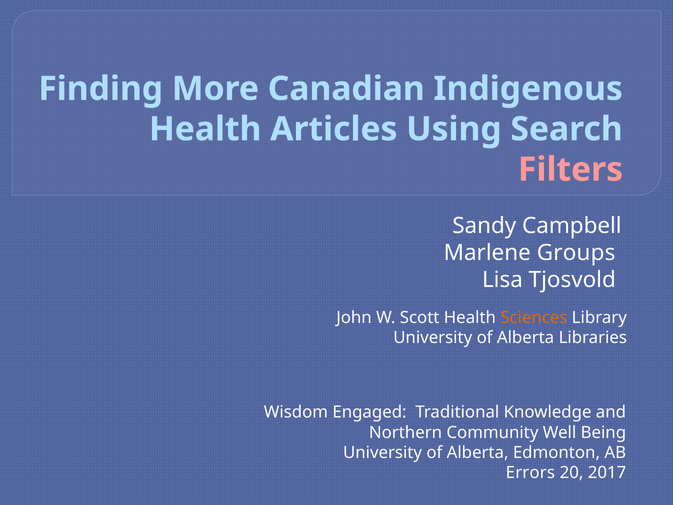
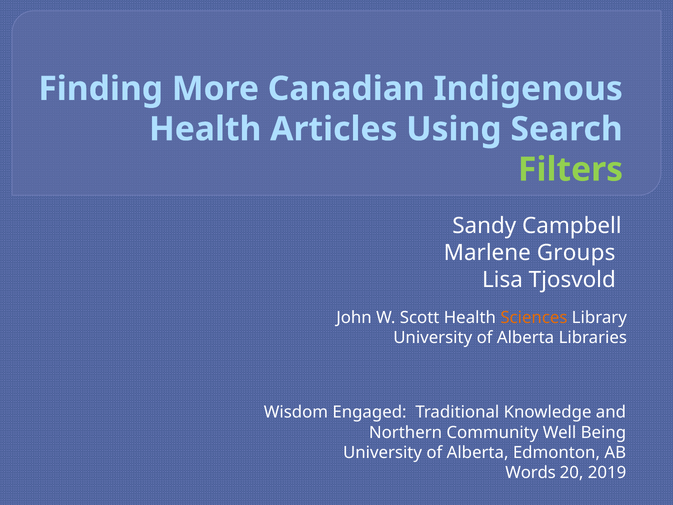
Filters colour: pink -> light green (570, 169)
Errors: Errors -> Words (531, 473)
2017: 2017 -> 2019 (607, 473)
